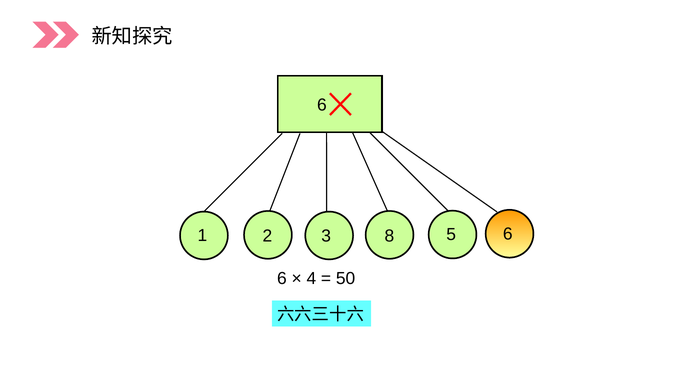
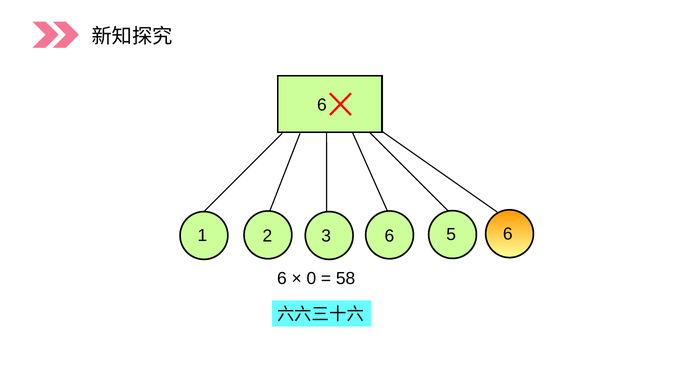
1 8: 8 -> 6 (389, 236)
4: 4 -> 0 (311, 279)
50: 50 -> 58 (346, 279)
